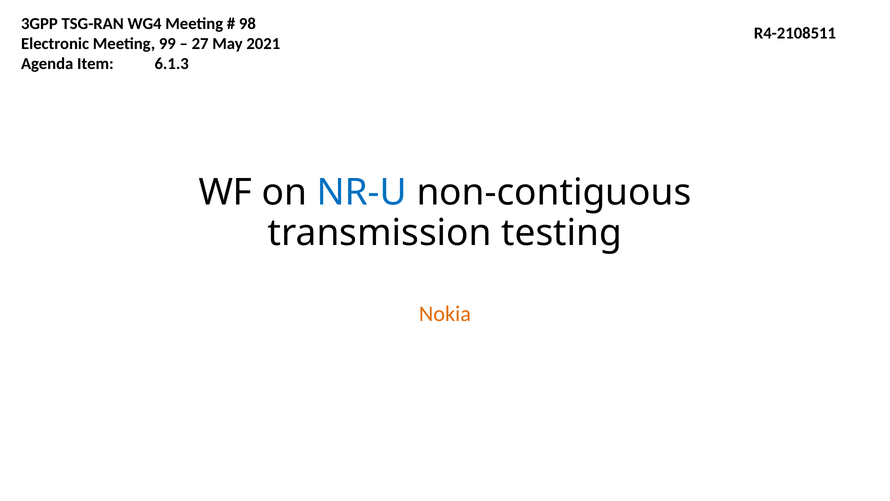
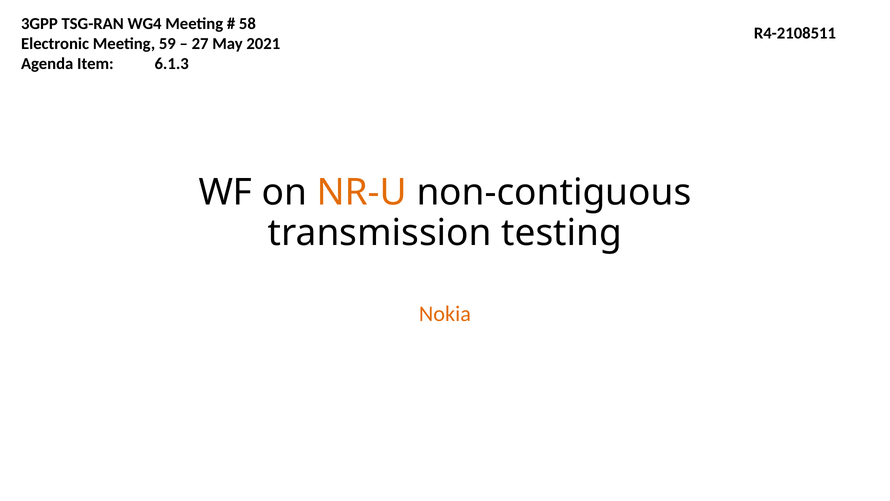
98: 98 -> 58 (247, 24)
99: 99 -> 59 (167, 44)
NR-U colour: blue -> orange (362, 193)
